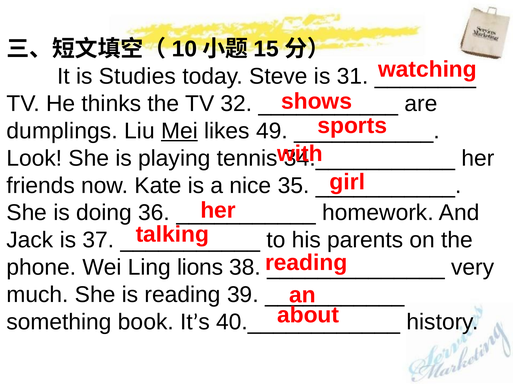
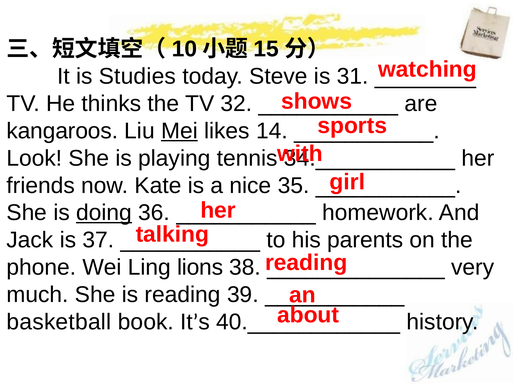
dumplings: dumplings -> kangaroos (62, 131)
49: 49 -> 14 (272, 131)
doing underline: none -> present (104, 213)
something: something -> basketball (59, 323)
